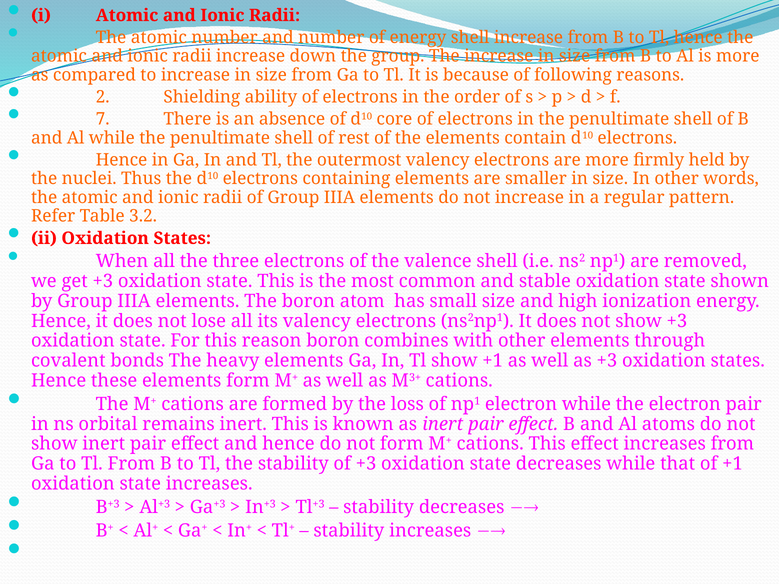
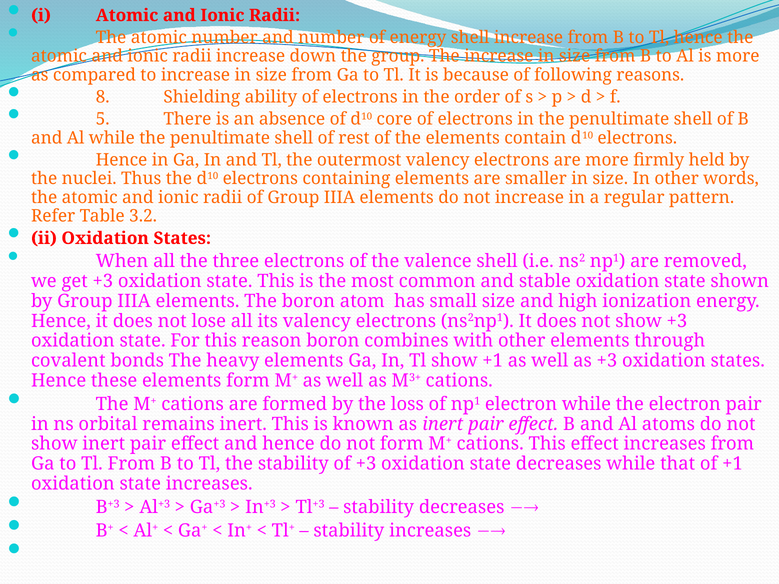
2: 2 -> 8 (103, 97)
7: 7 -> 5 (103, 119)
